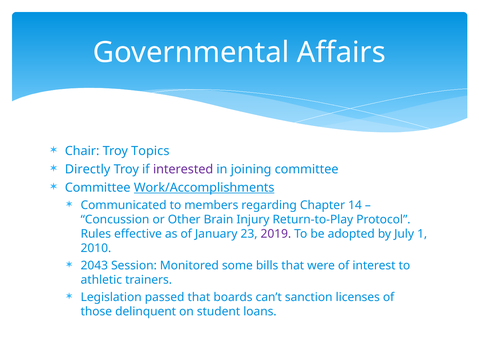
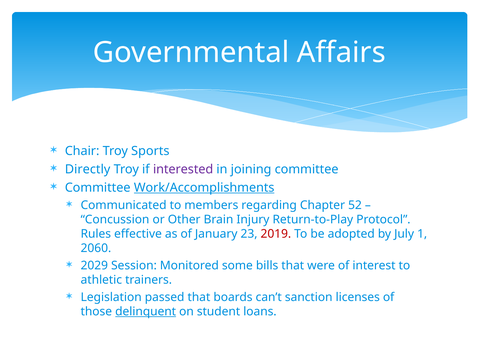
Topics: Topics -> Sports (150, 151)
14: 14 -> 52 (355, 205)
2019 colour: purple -> red (276, 234)
2010: 2010 -> 2060 (96, 248)
2043: 2043 -> 2029 (94, 266)
delinquent underline: none -> present (146, 312)
